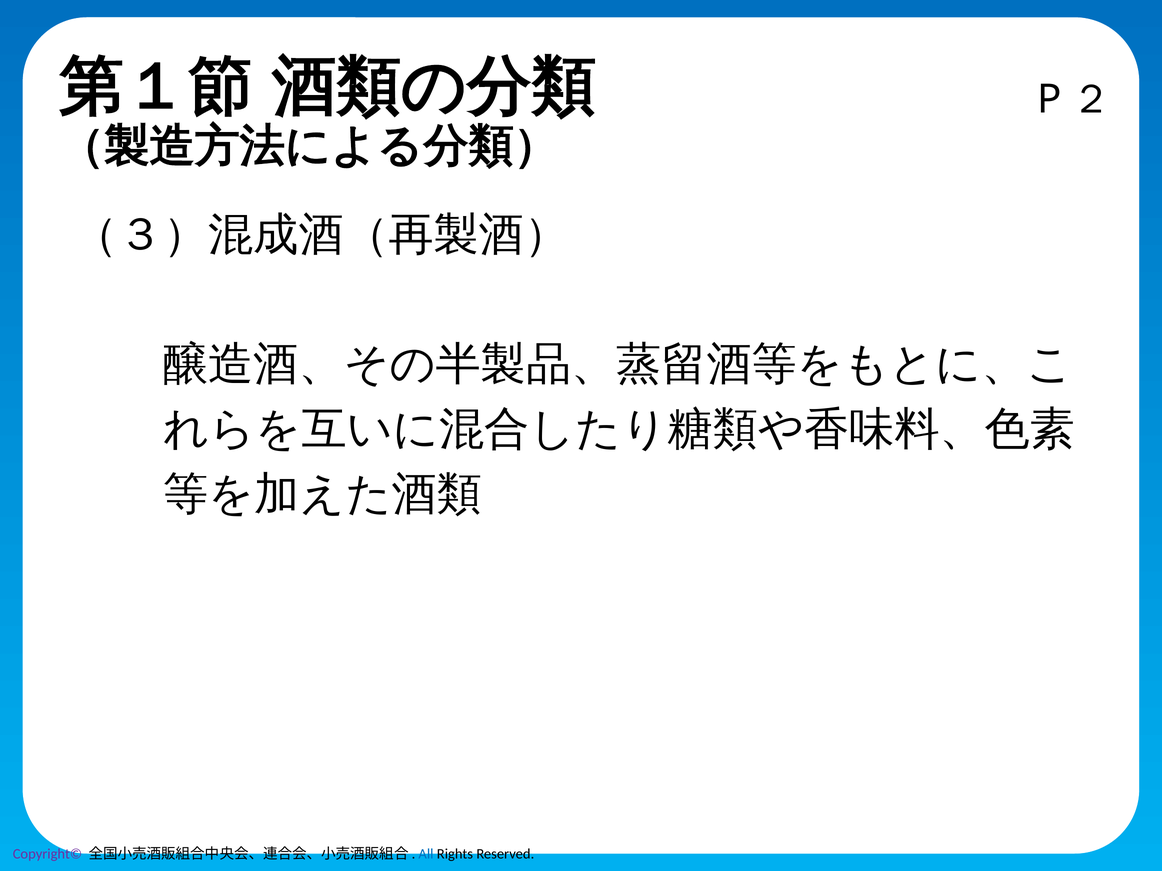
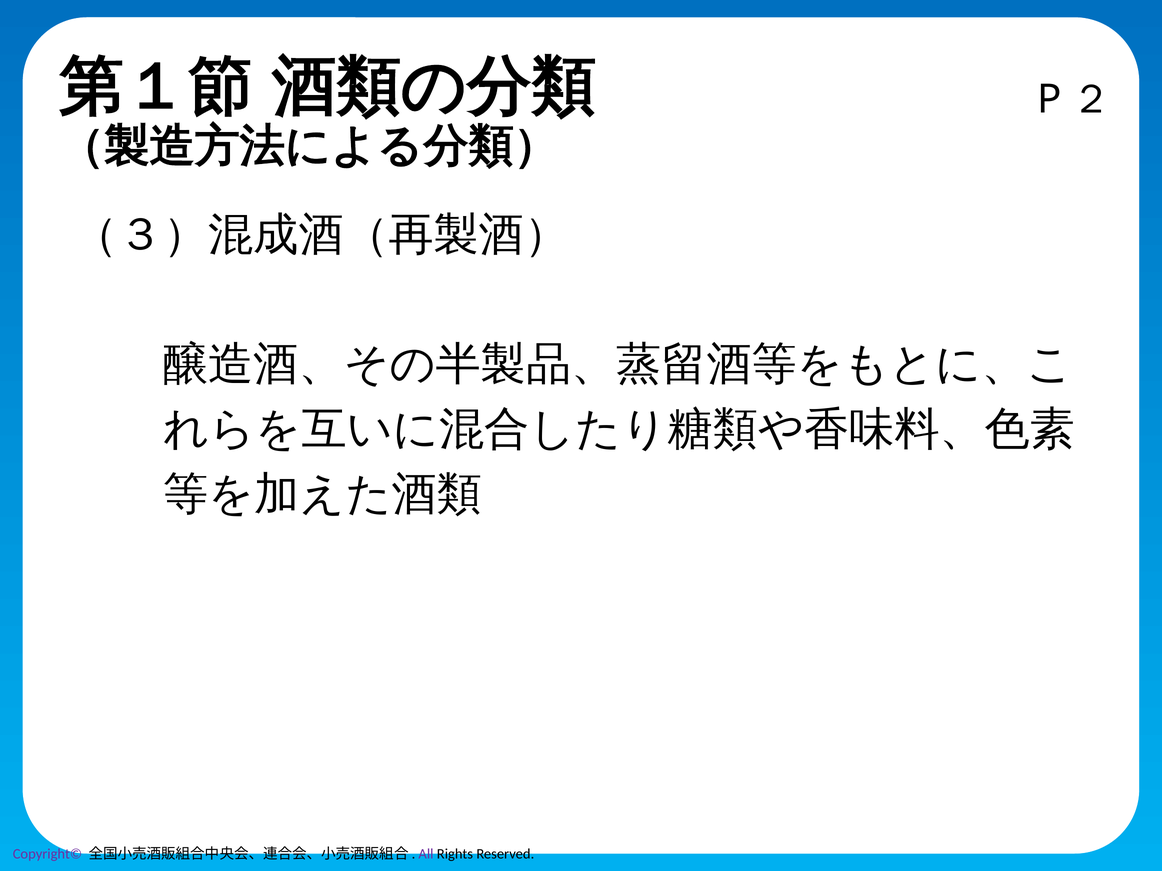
All colour: blue -> purple (426, 854)
